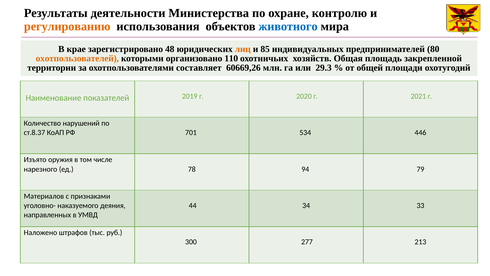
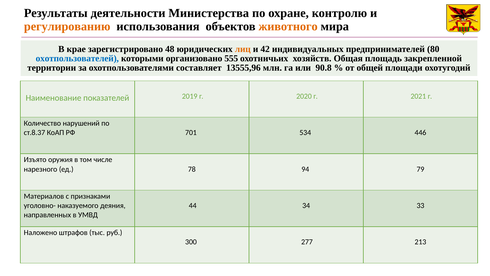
животного colour: blue -> orange (288, 26)
85: 85 -> 42 (265, 49)
охотпользователей colour: orange -> blue (77, 58)
110: 110 -> 555 (231, 58)
60669,26: 60669,26 -> 13555,96 (243, 68)
29.3: 29.3 -> 90.8 (324, 68)
